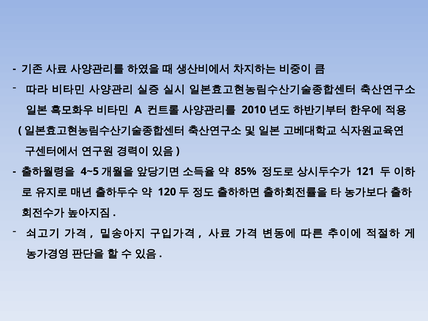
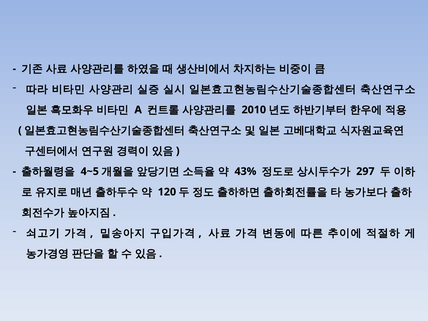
85%: 85% -> 43% (245, 171)
121: 121 -> 297 (365, 171)
